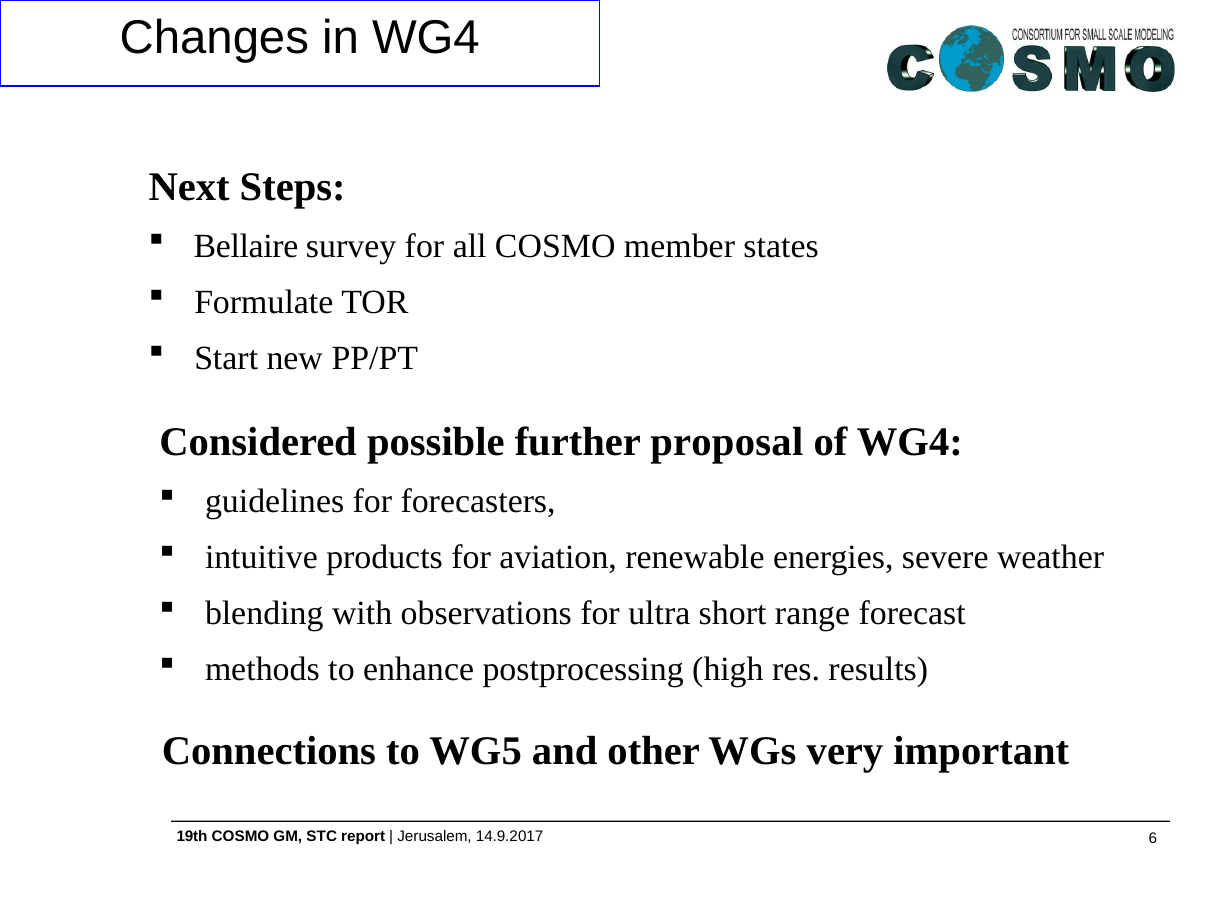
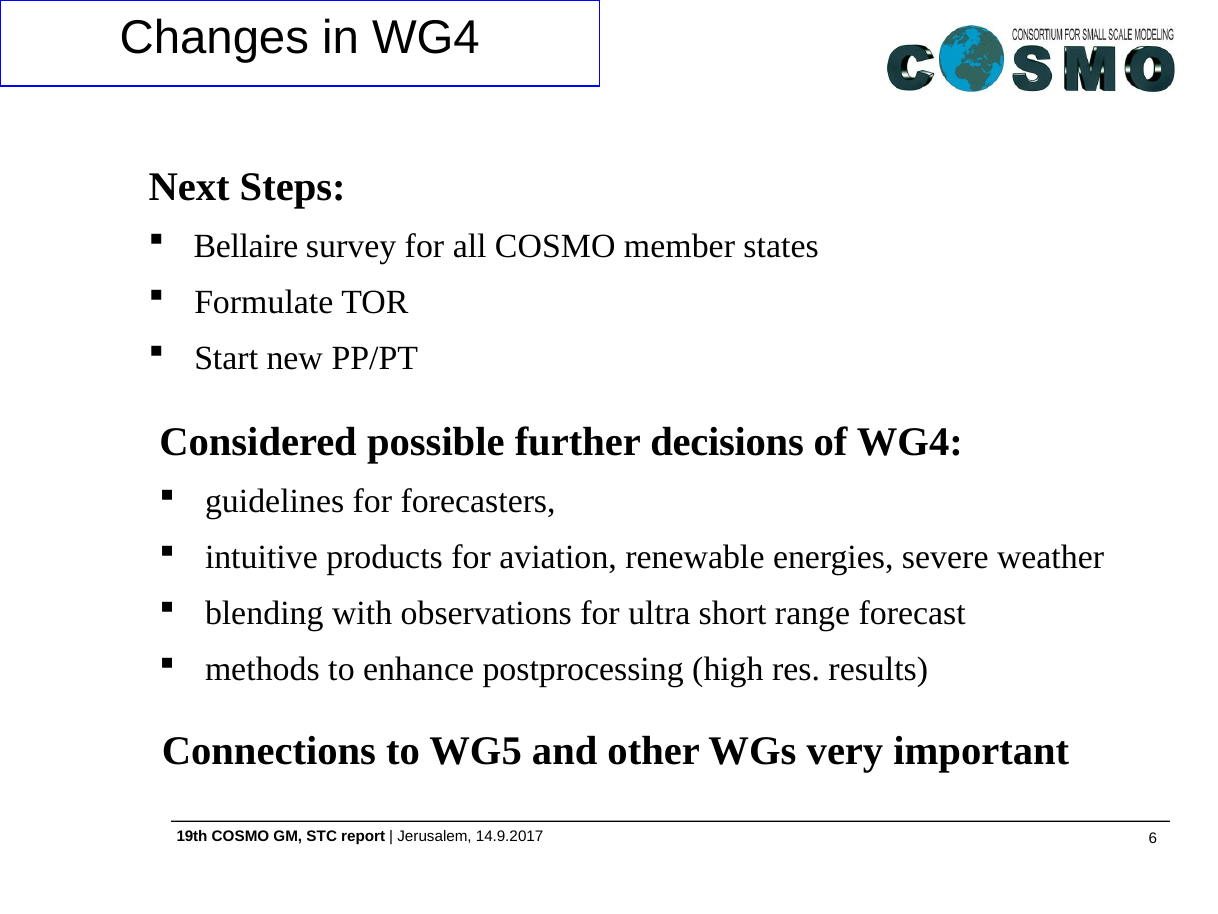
proposal: proposal -> decisions (727, 442)
